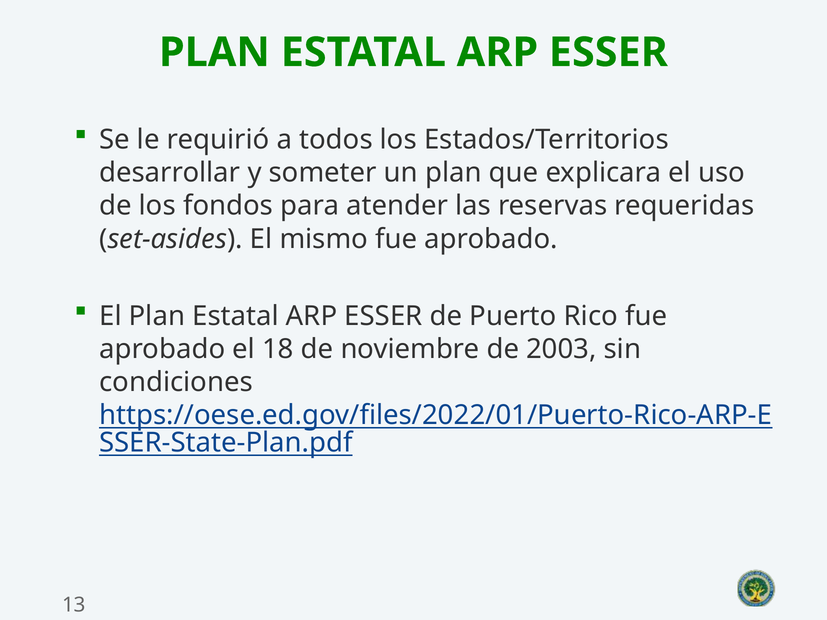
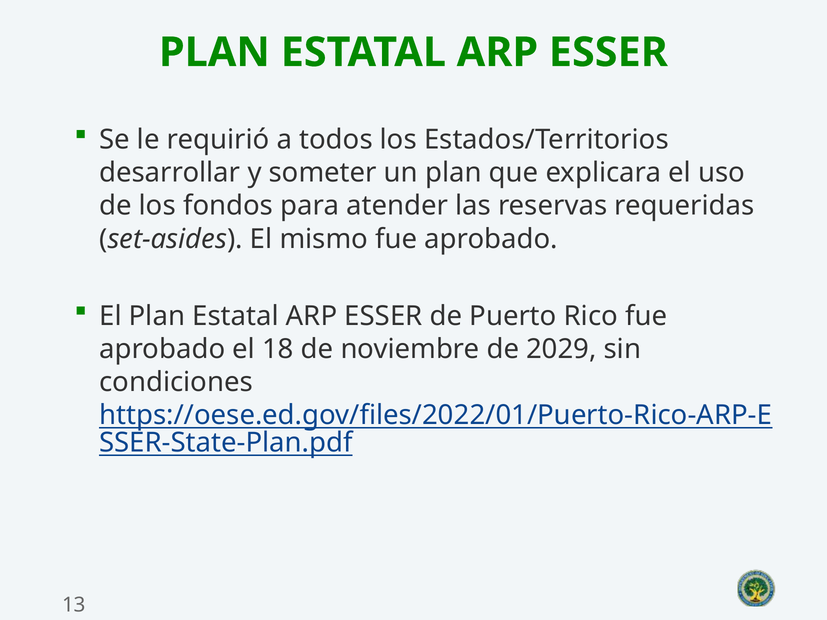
2003: 2003 -> 2029 (561, 349)
